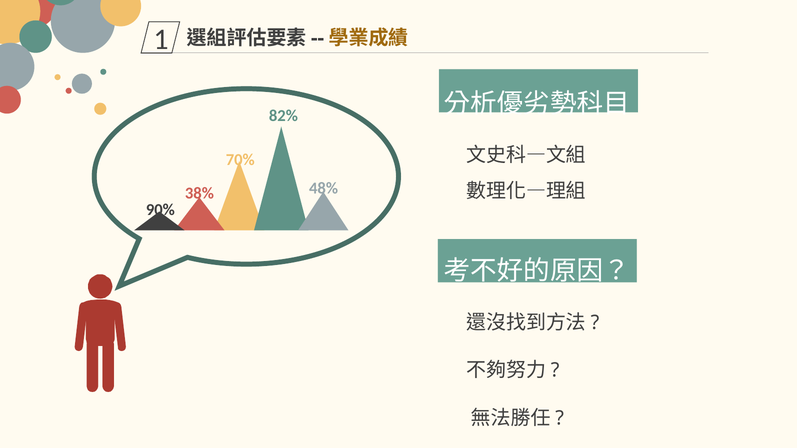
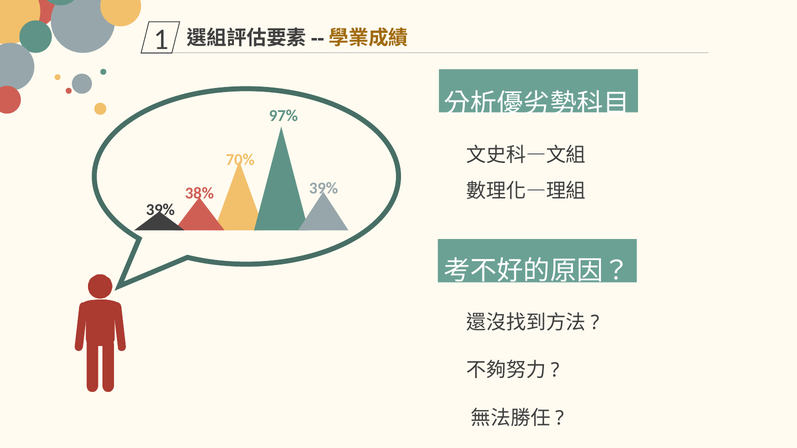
82%: 82% -> 97% (283, 116)
48%: 48% -> 39% (324, 189)
90%: 90% -> 39% (160, 210)
